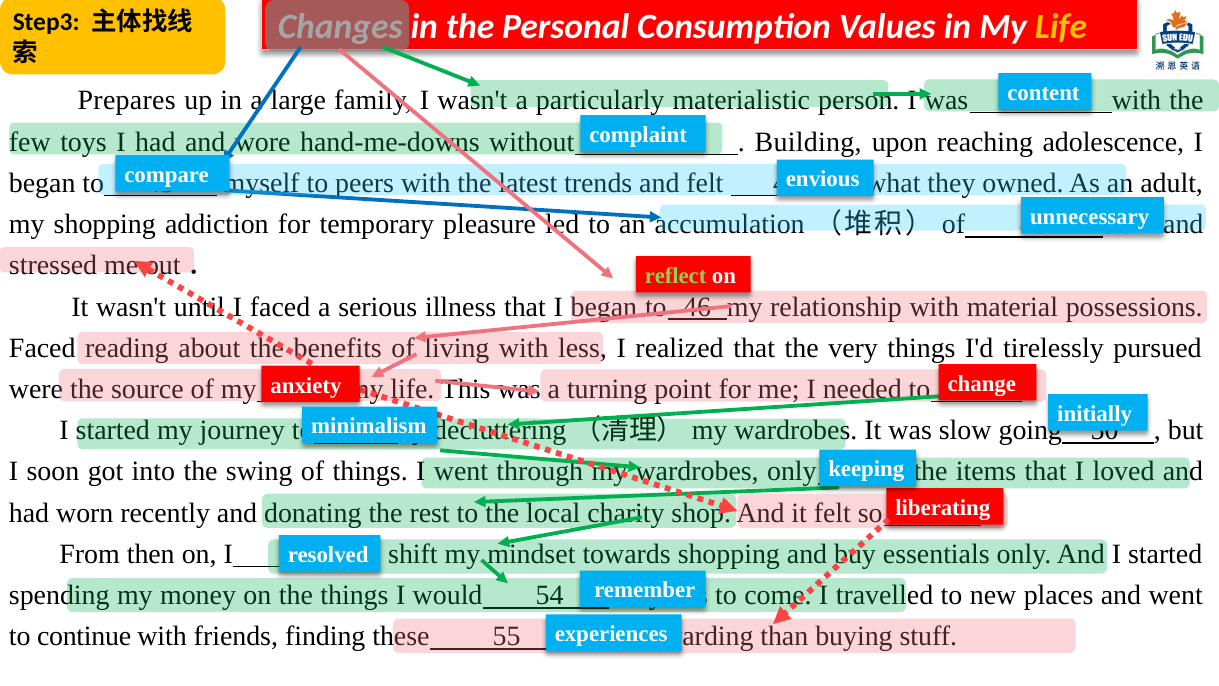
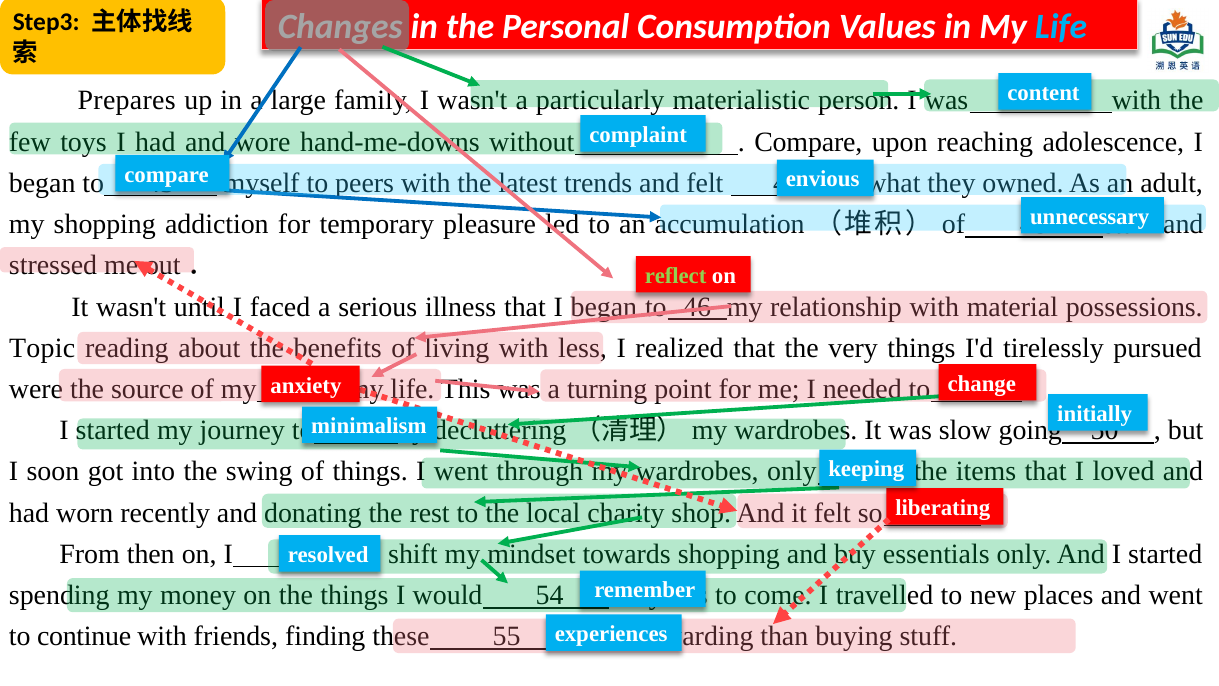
Life colour: yellow -> light blue (1061, 26)
Building: Building -> Compare (808, 142)
Faced: Faced -> Topic (42, 348)
